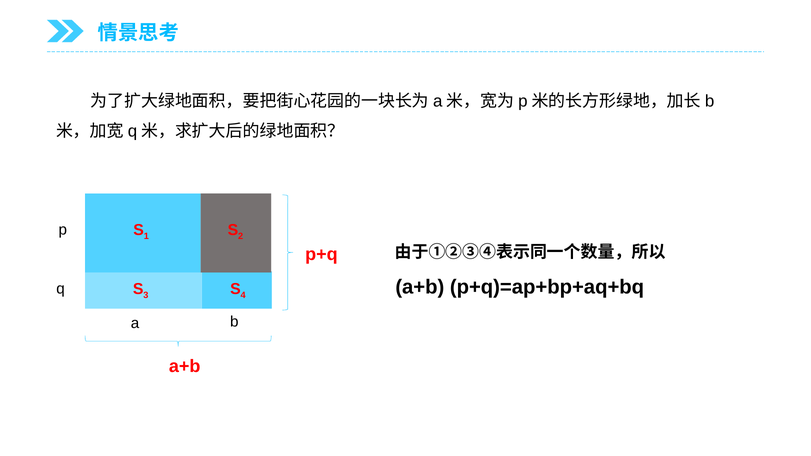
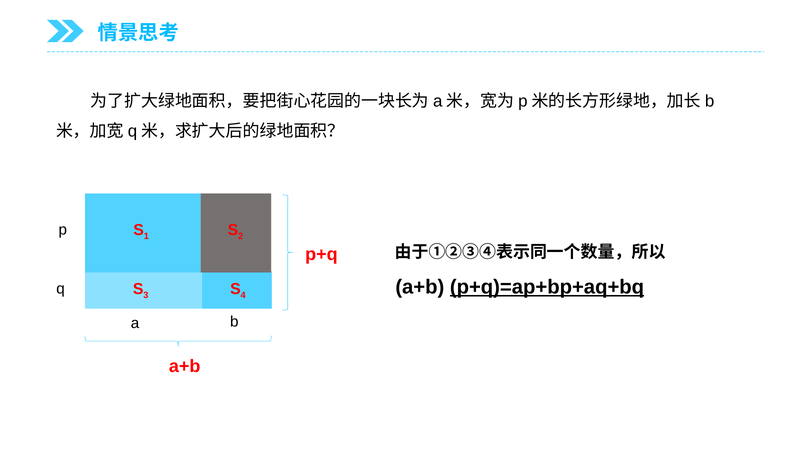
p+q)=ap+bp+aq+bq underline: none -> present (547, 287)
